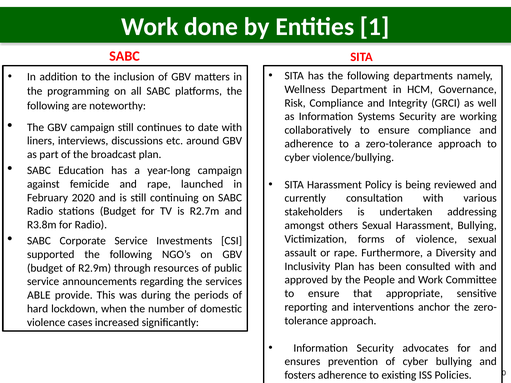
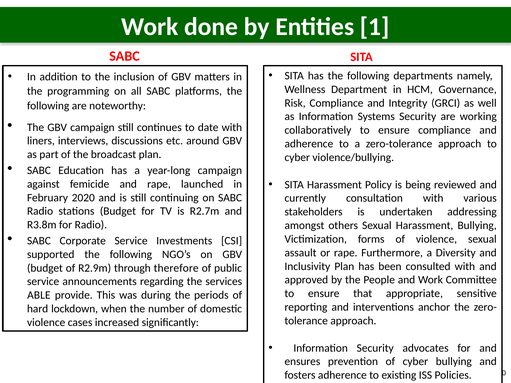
resources: resources -> therefore (176, 268)
